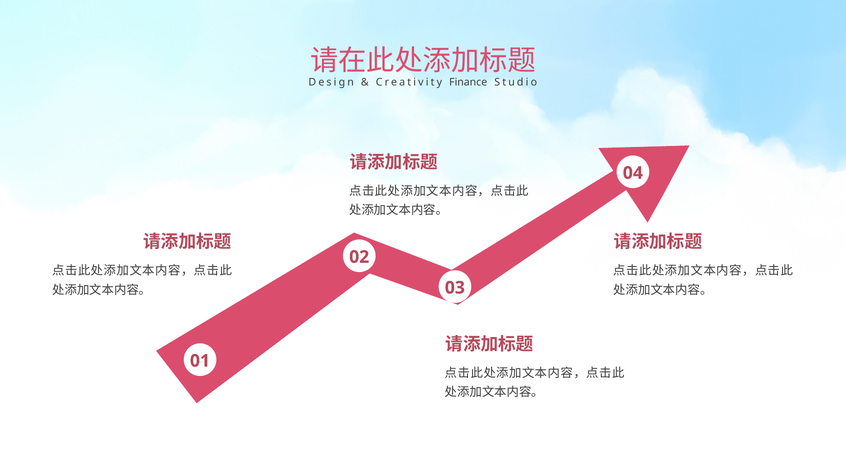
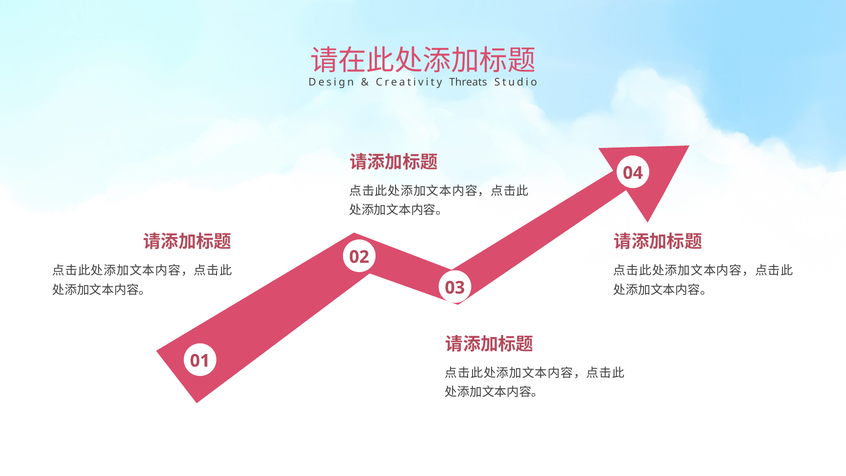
Finance: Finance -> Threats (468, 82)
